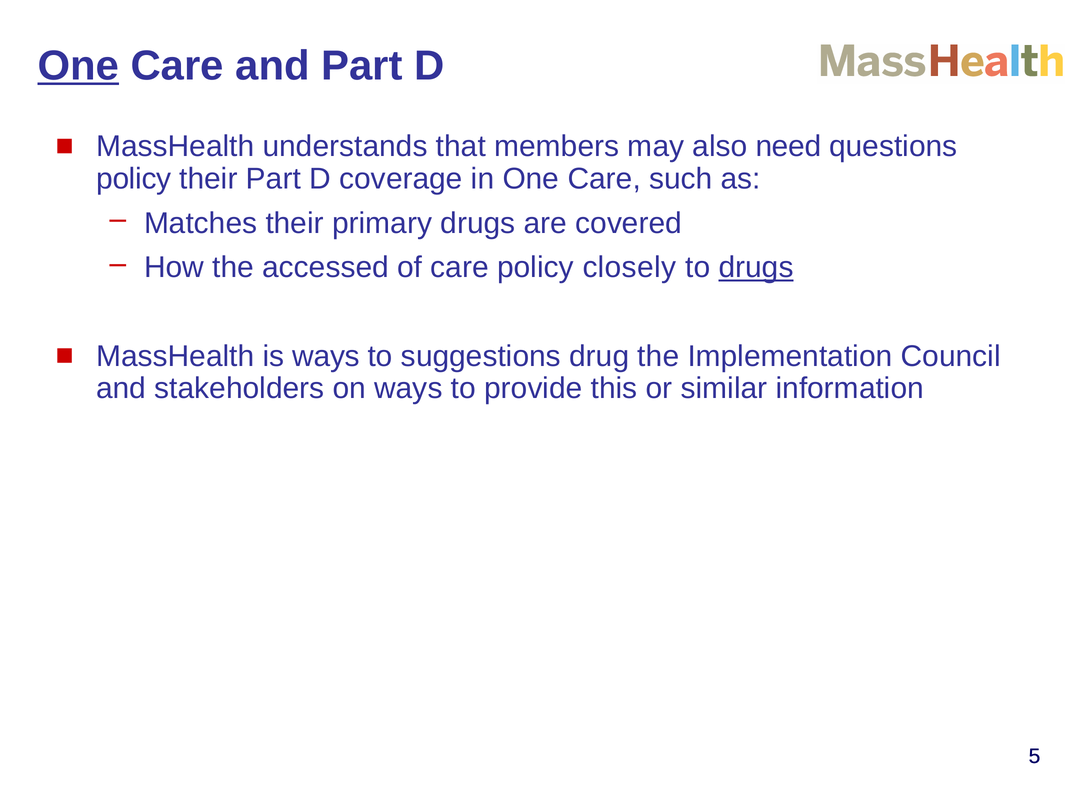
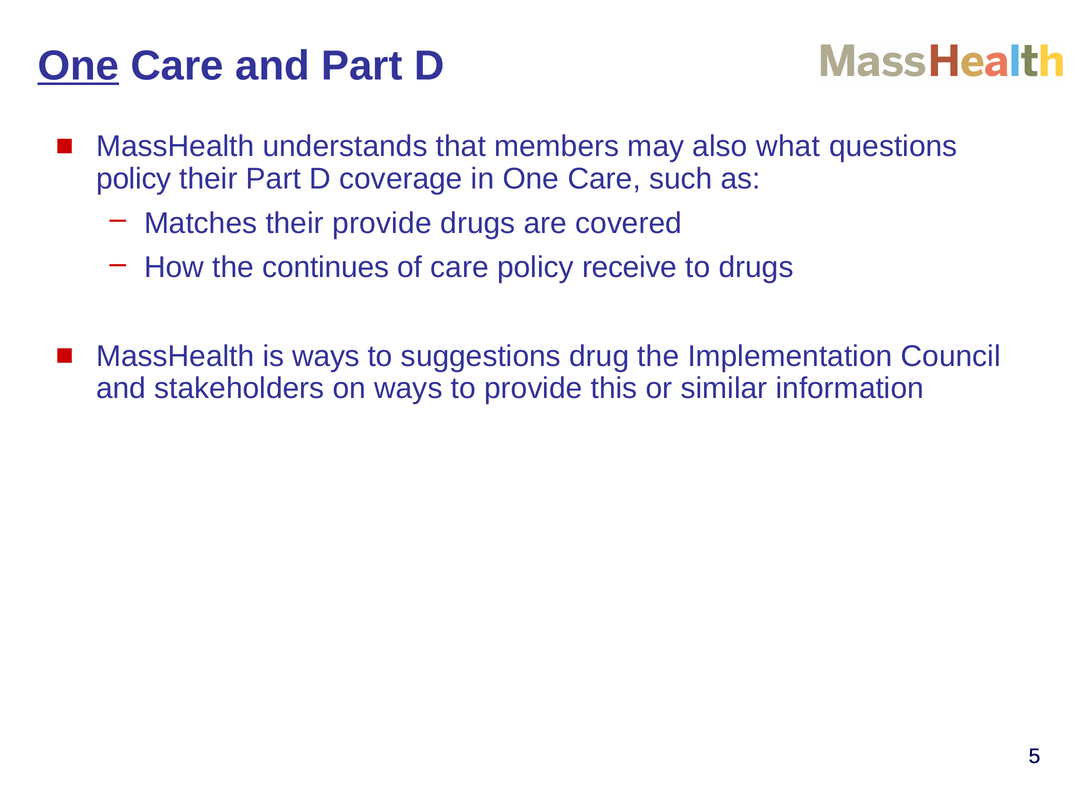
need: need -> what (788, 146)
their primary: primary -> provide (382, 223)
accessed: accessed -> continues (326, 267)
closely: closely -> receive (630, 267)
drugs underline: present -> none (756, 267)
